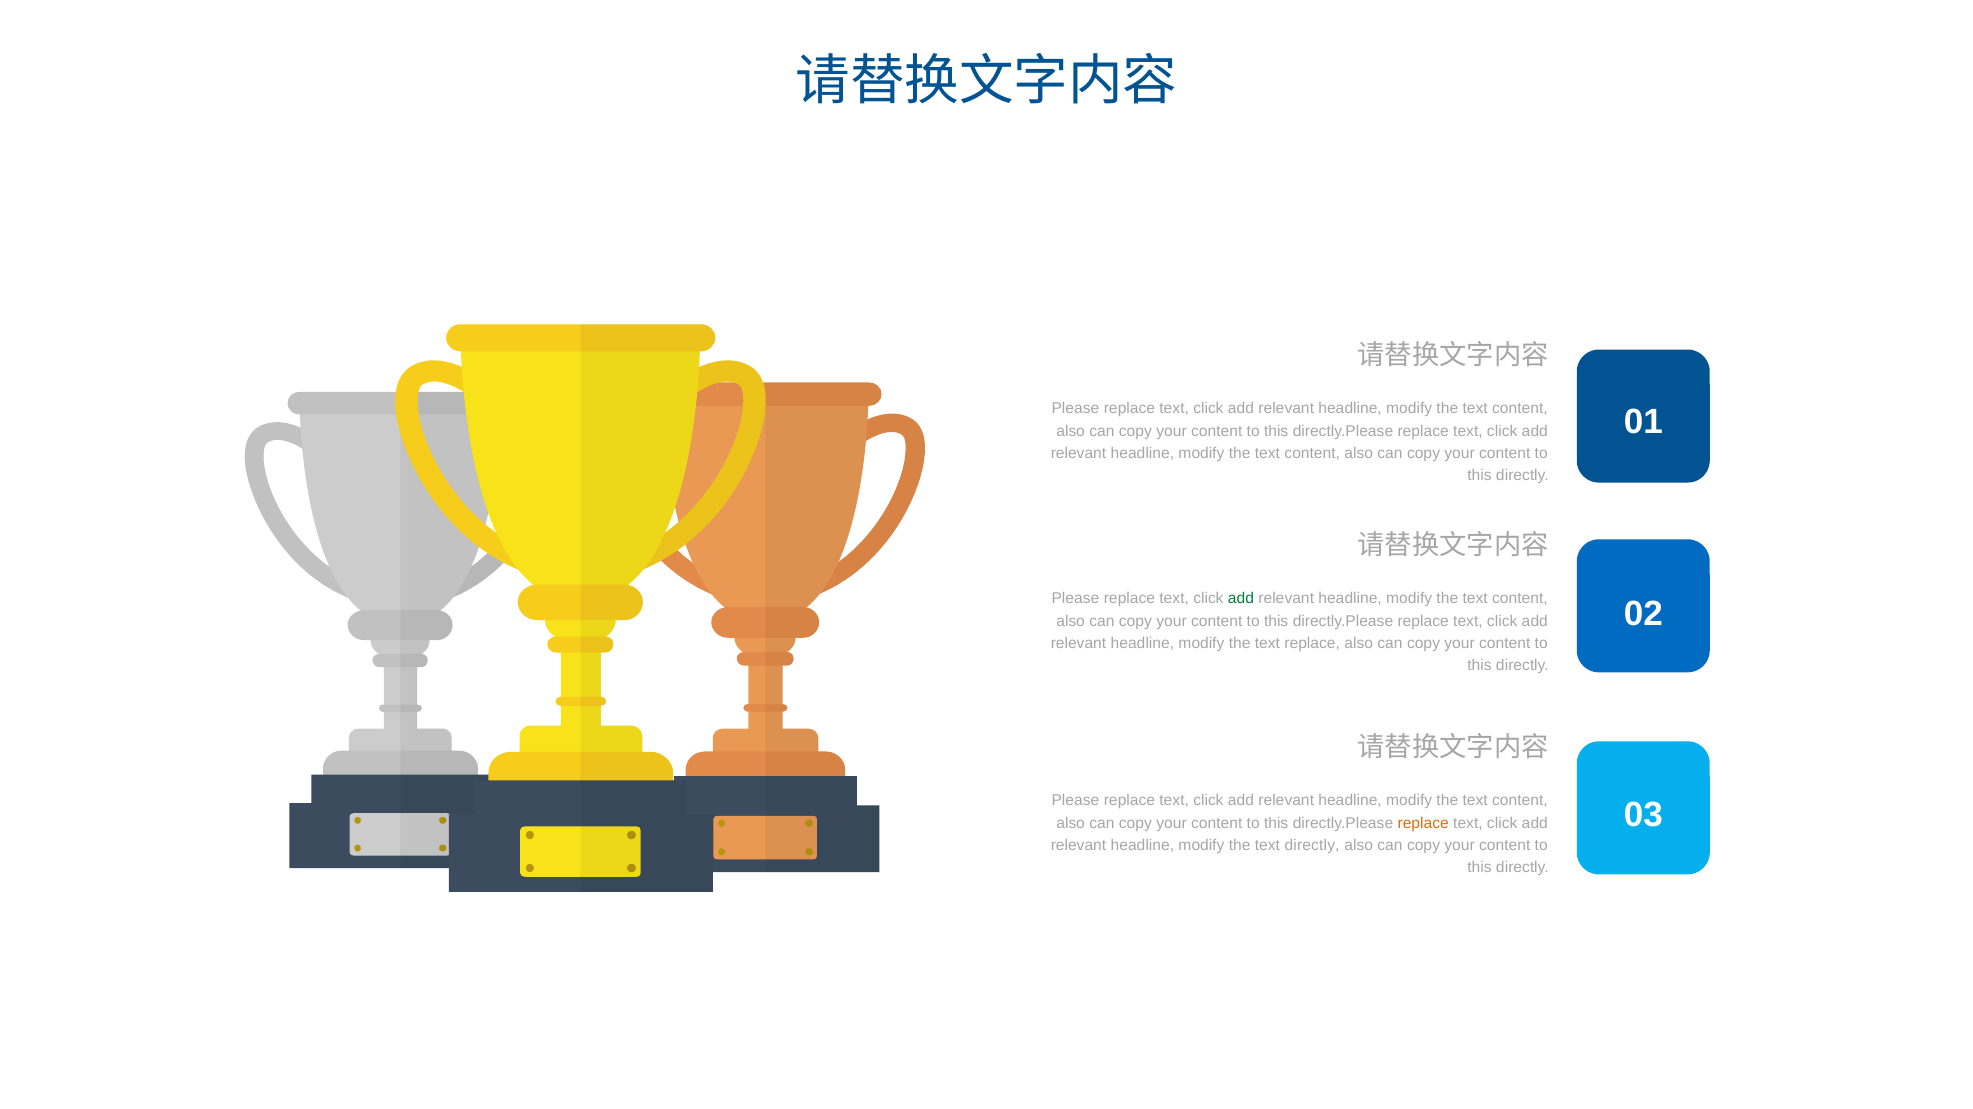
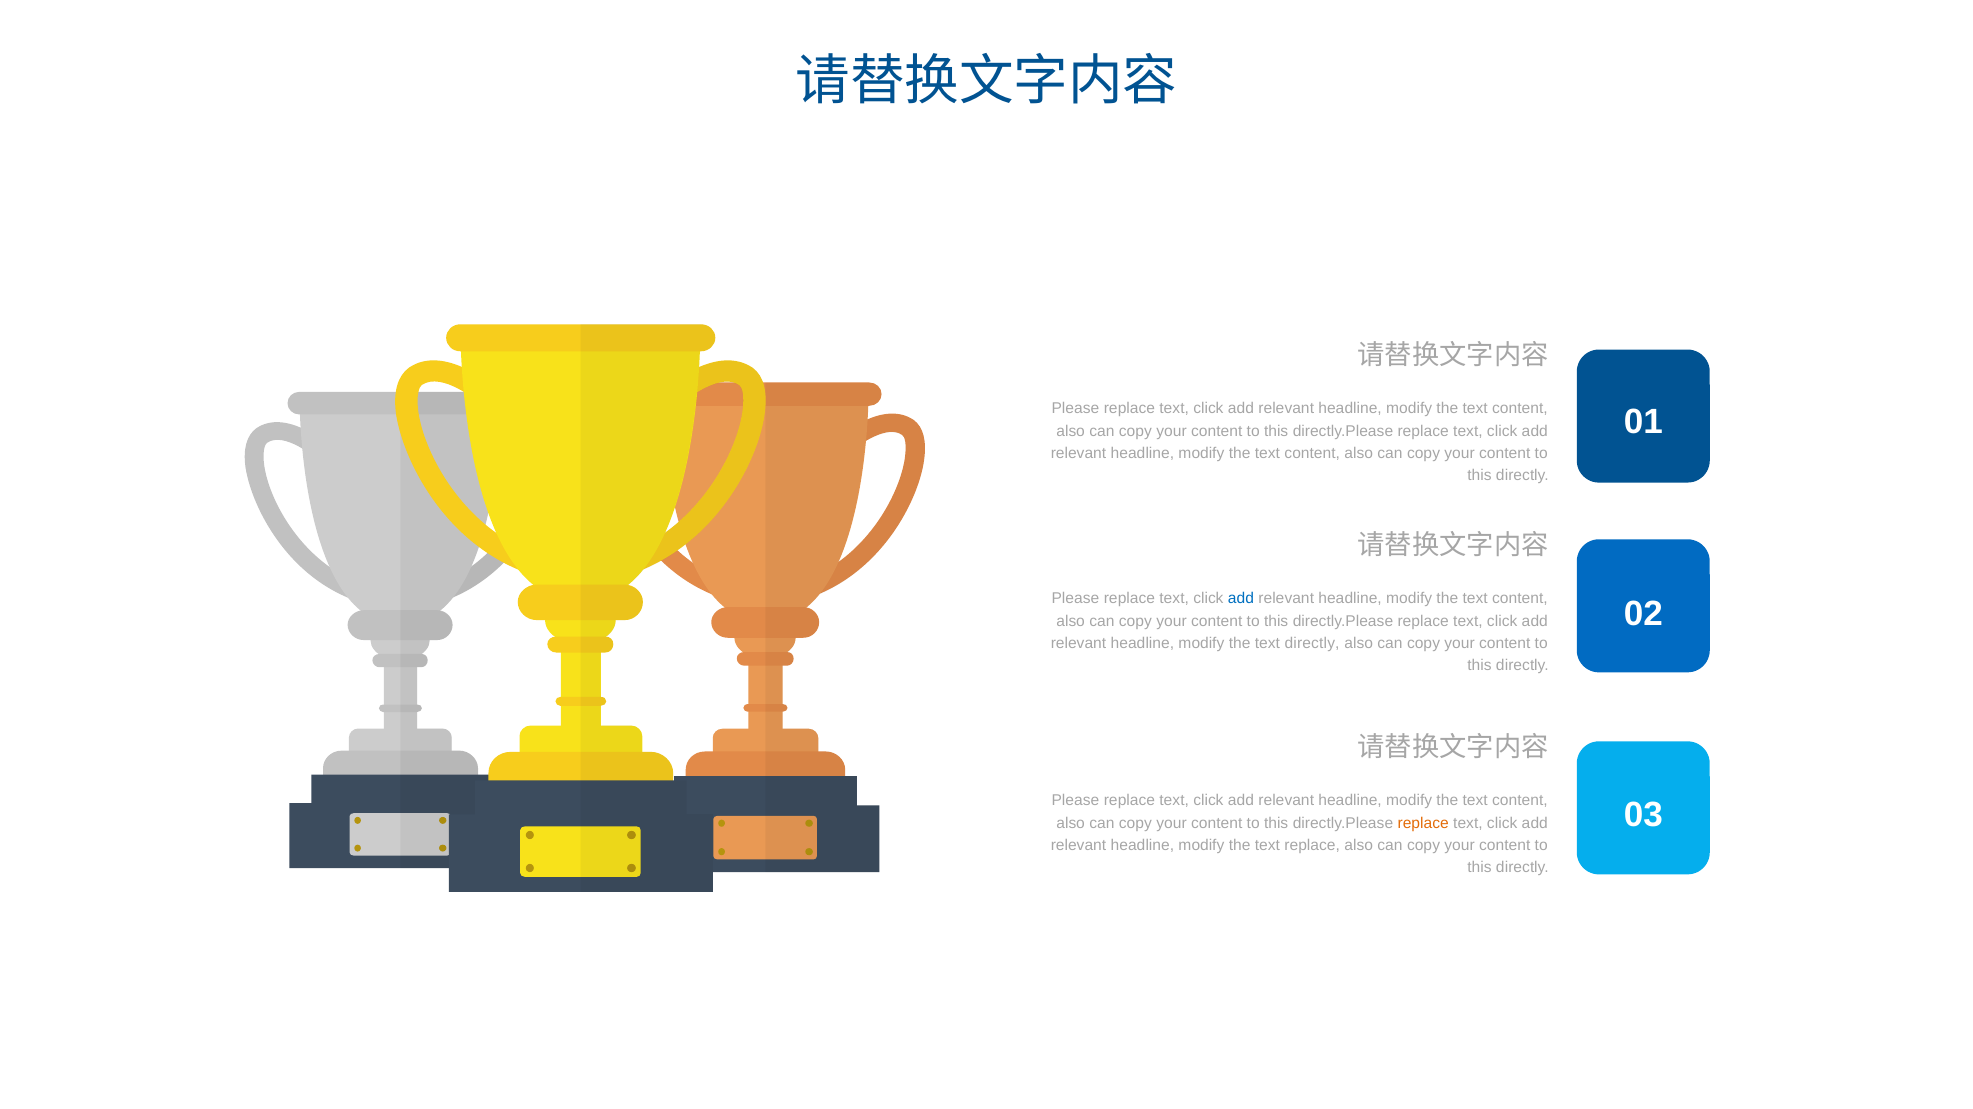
add colour: green -> blue (1241, 599)
text replace: replace -> directly (1312, 644)
text directly: directly -> replace (1312, 846)
